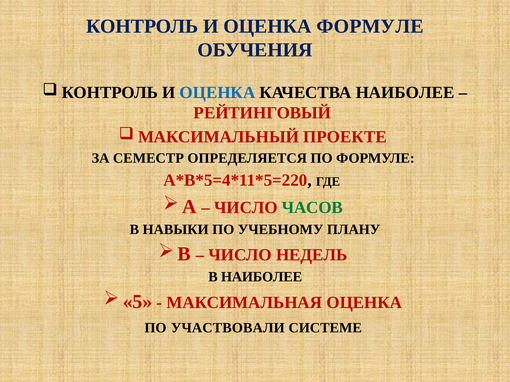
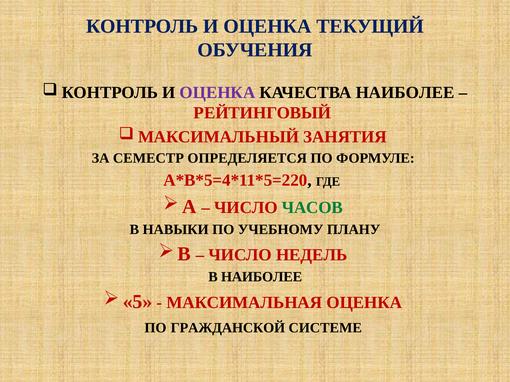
ОЦЕНКА ФОРМУЛЕ: ФОРМУЛЕ -> ТЕКУЩИЙ (370, 26)
ОЦЕНКА colour: blue -> purple (217, 93)
ПРОЕКТЕ: ПРОЕКТЕ -> ЗАНЯТИЯ (345, 137)
УЧАСТВОВАЛИ: УЧАСТВОВАЛИ -> ГРАЖДАНСКОЙ (228, 328)
